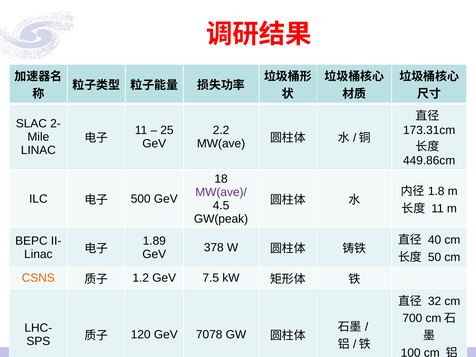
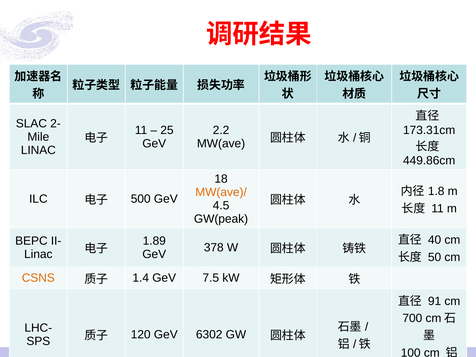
MW(ave)/ colour: purple -> orange (221, 192)
1.2: 1.2 -> 1.4 (141, 278)
32: 32 -> 91 (435, 301)
7078: 7078 -> 6302 (209, 335)
